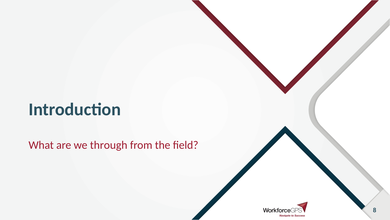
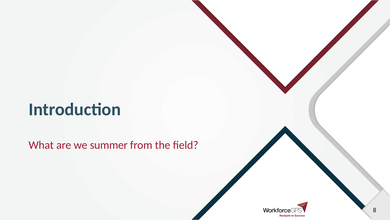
through: through -> summer (109, 145)
